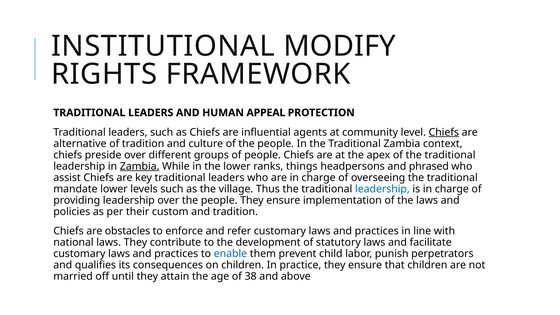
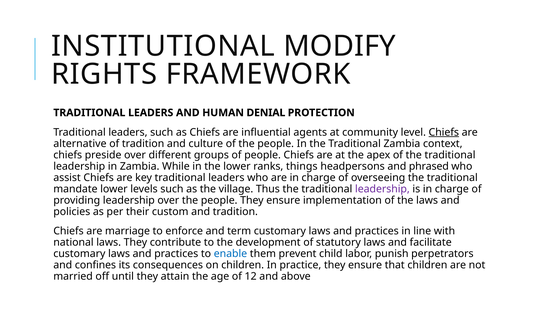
APPEAL: APPEAL -> DENIAL (266, 113)
Zambia underline: present -> none (140, 166)
leadership colour: blue -> purple (382, 189)
obstacles: obstacles -> marriage (127, 231)
refer: refer -> term (239, 231)
qualifies: qualifies -> confines (95, 265)
38: 38 -> 12 (251, 277)
